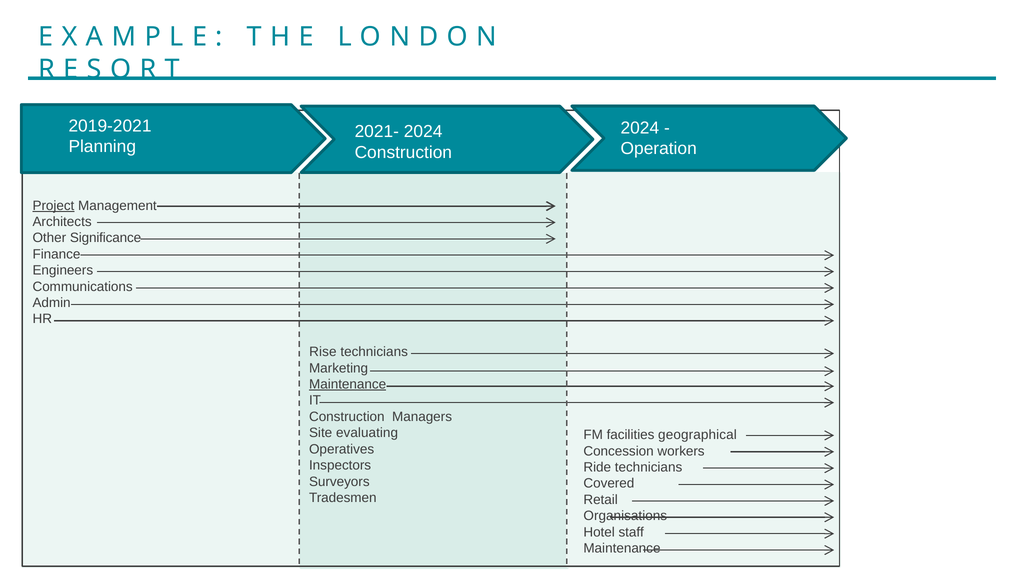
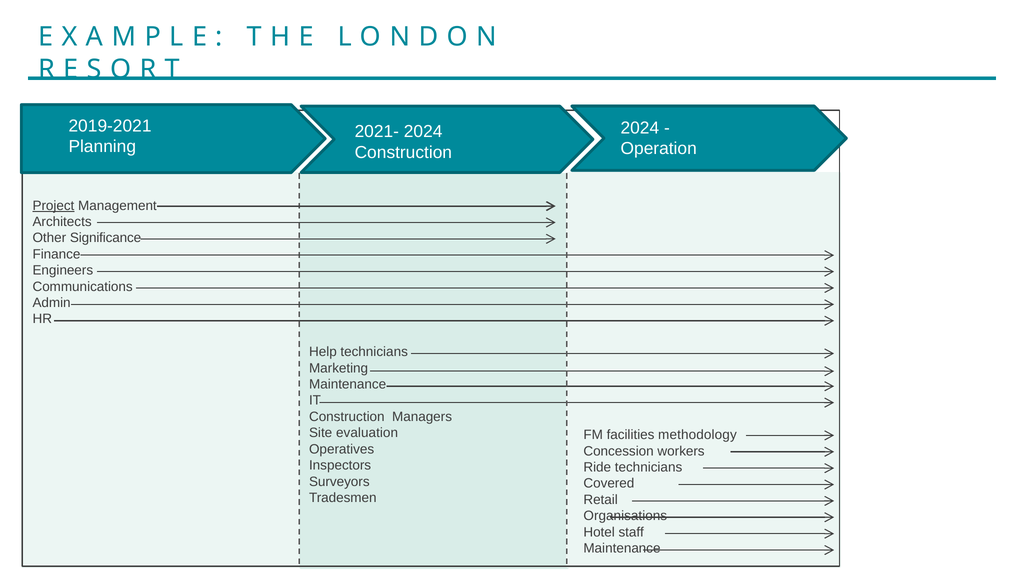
Rise: Rise -> Help (323, 352)
Maintenance underline: present -> none (348, 384)
evaluating: evaluating -> evaluation (367, 433)
geographical: geographical -> methodology (697, 435)
